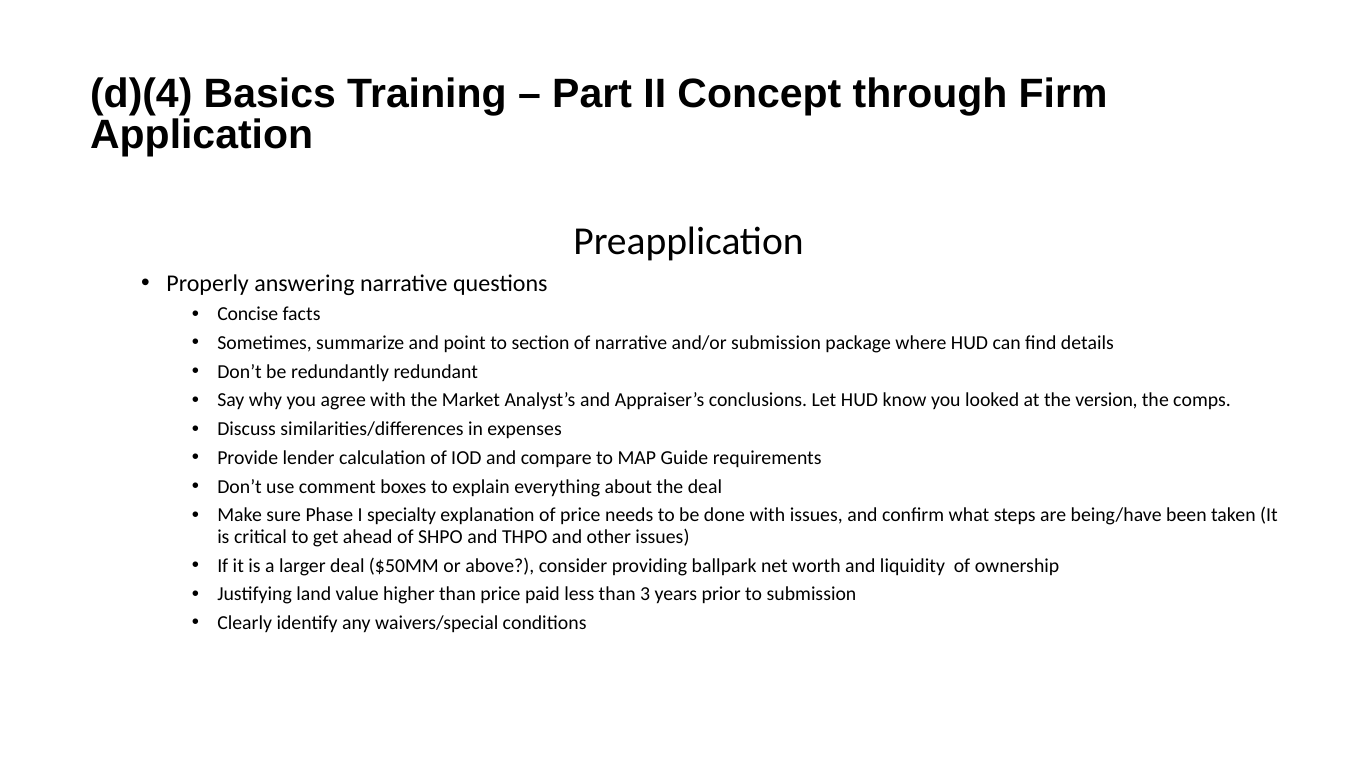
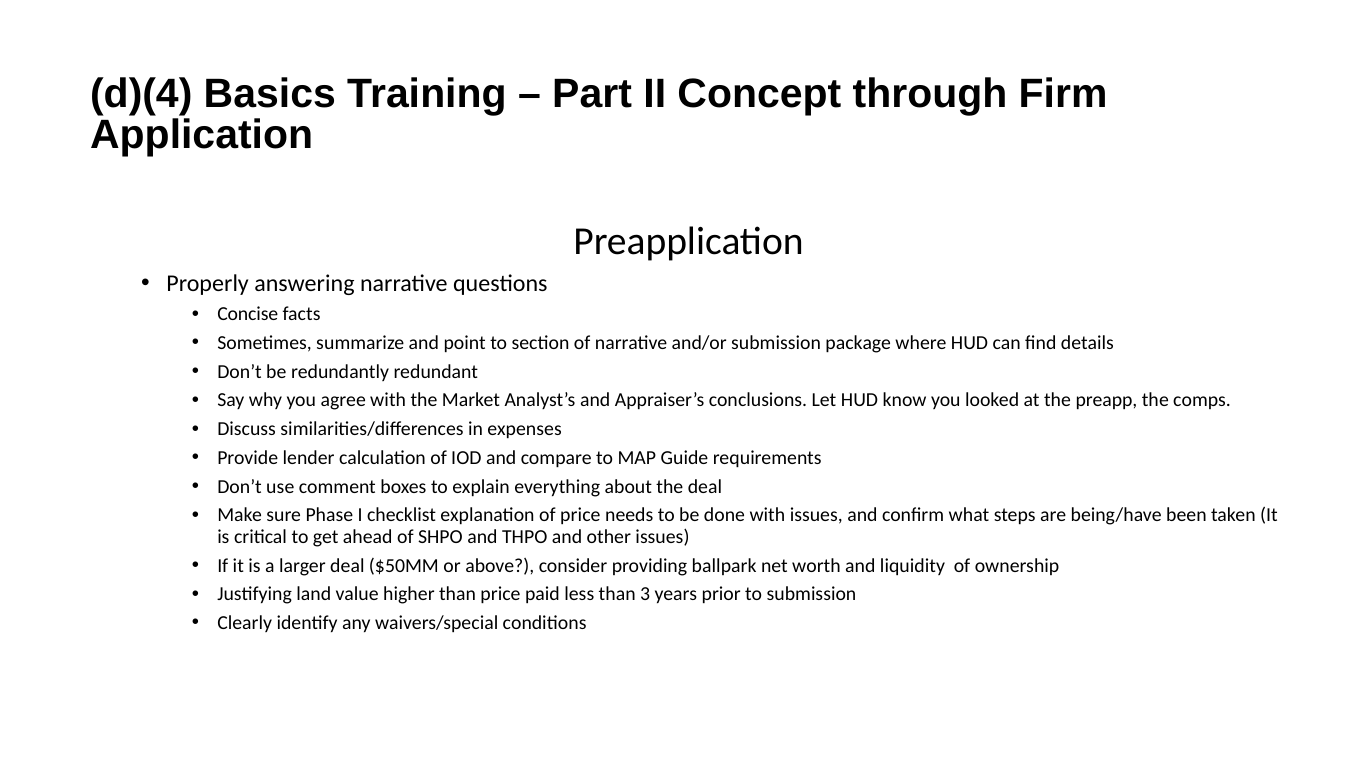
version: version -> preapp (1106, 400)
specialty: specialty -> checklist (402, 515)
